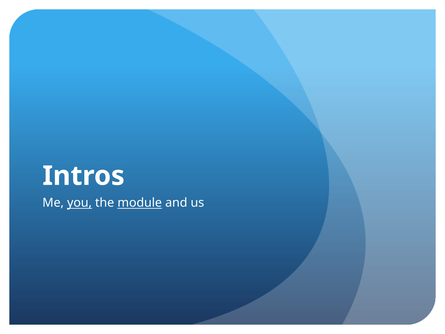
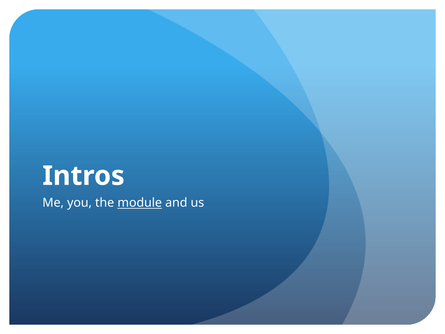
you underline: present -> none (79, 203)
